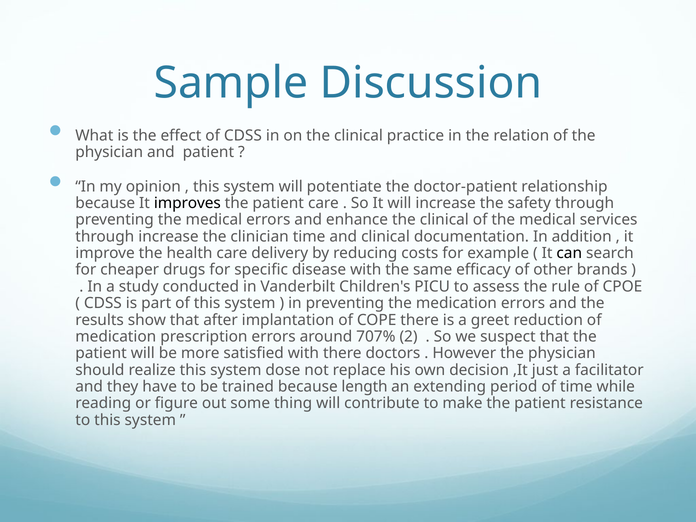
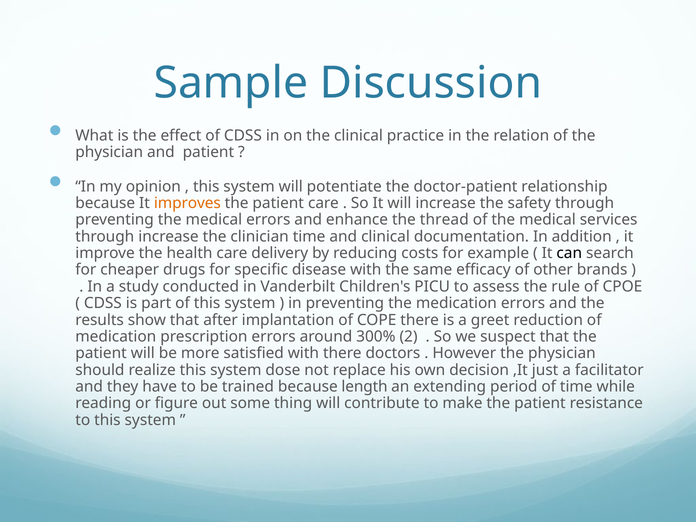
improves colour: black -> orange (187, 203)
enhance the clinical: clinical -> thread (444, 220)
707%: 707% -> 300% (376, 337)
